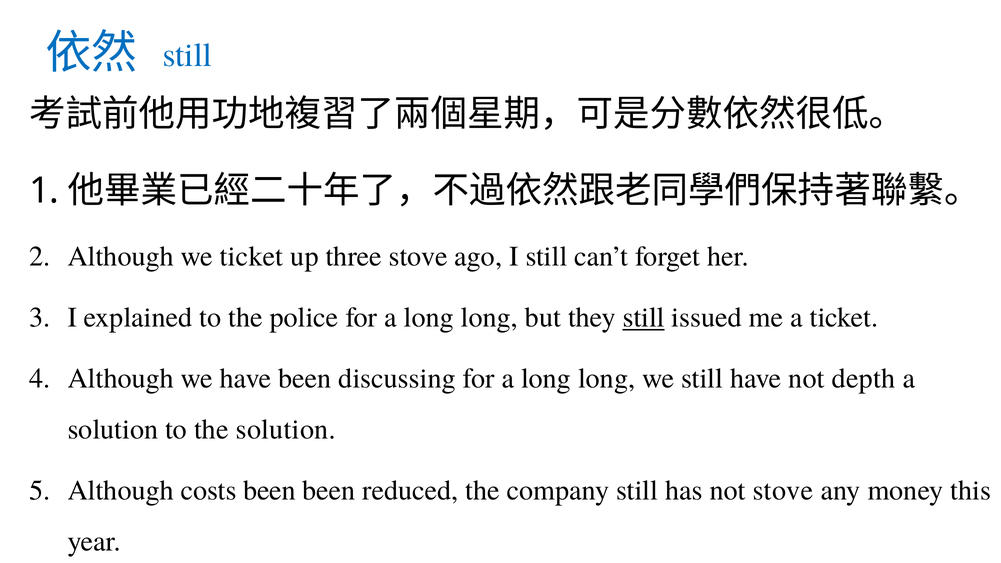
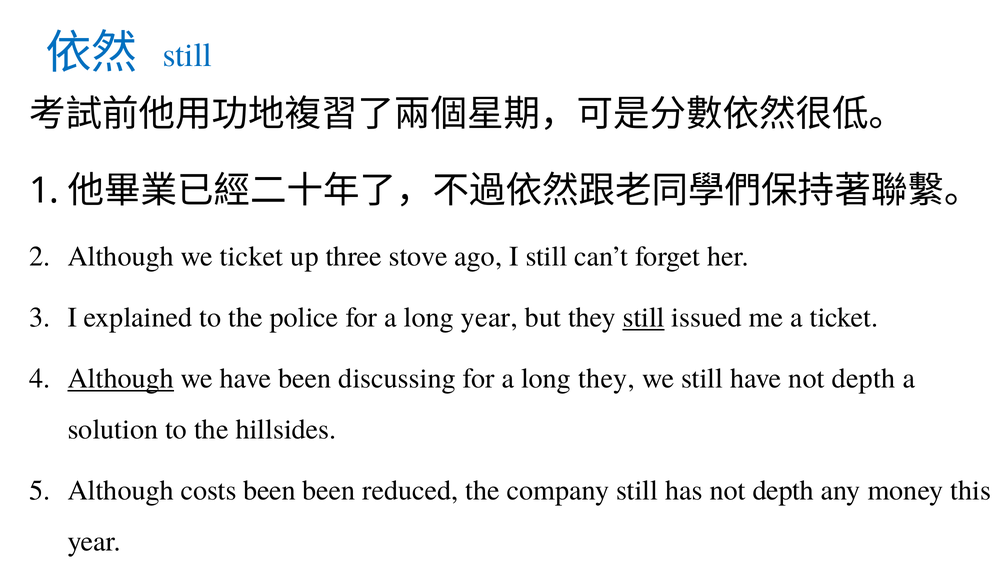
long: long -> year (489, 318)
Although underline: none -> present (121, 379)
long: long -> they (606, 379)
the solution: solution -> hillsides (286, 429)
has not stove: stove -> depth (783, 491)
